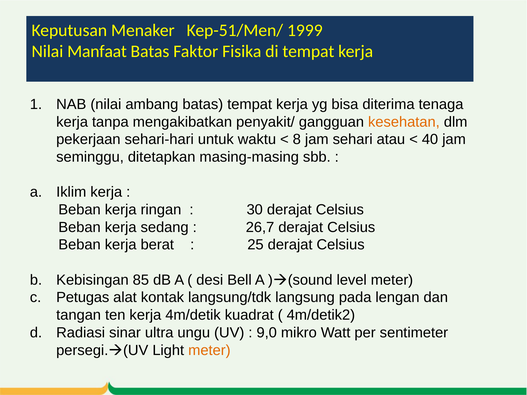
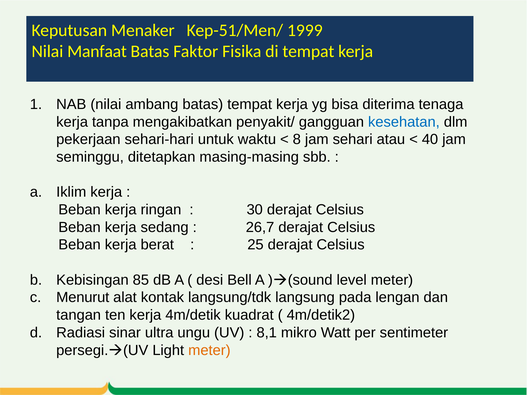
kesehatan colour: orange -> blue (404, 122)
Petugas: Petugas -> Menurut (83, 298)
9,0: 9,0 -> 8,1 (267, 333)
